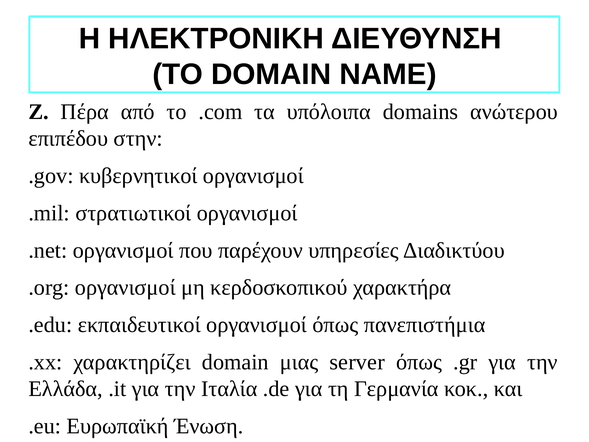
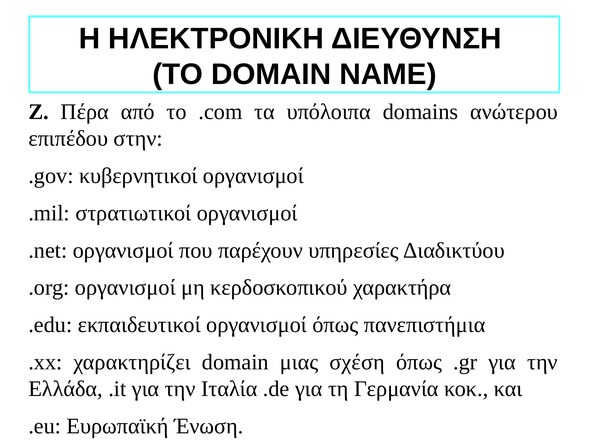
server: server -> σχέση (357, 362)
